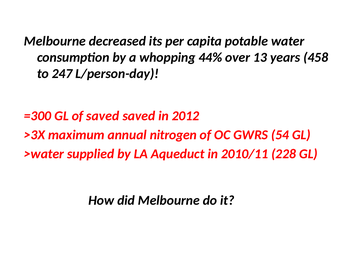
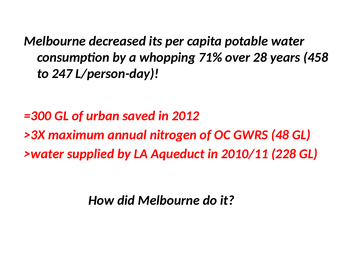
44%: 44% -> 71% (210, 57)
13: 13 -> 28 (260, 57)
of saved: saved -> urban (103, 116)
54: 54 -> 48 (280, 135)
